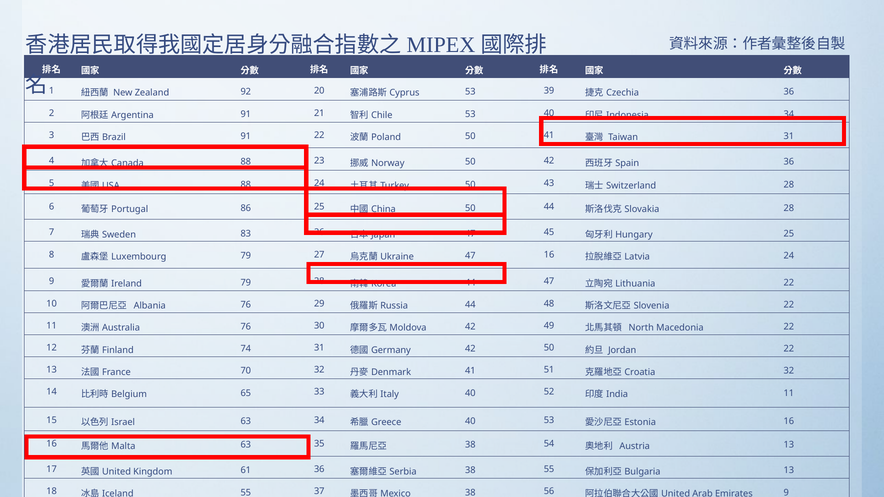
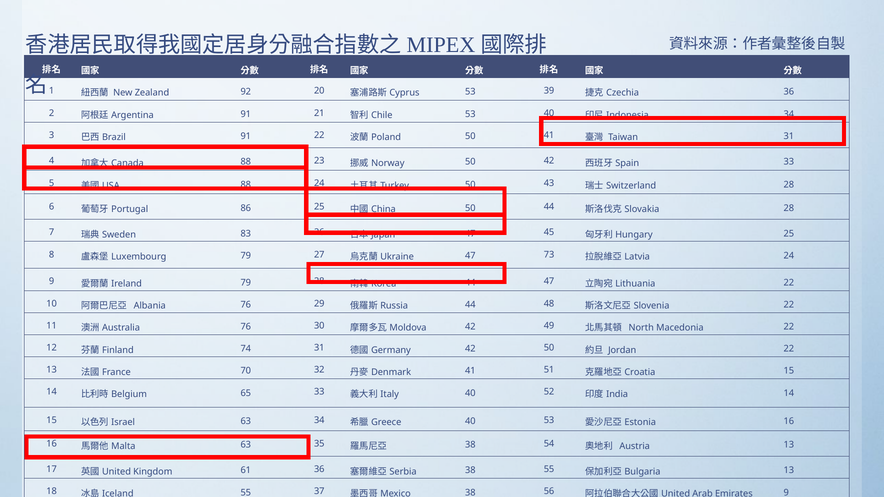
36: 36 -> 33 (789, 162)
47 16: 16 -> 73 (549, 255)
32: 32 -> 15 (789, 371)
11: 11 -> 14 (789, 393)
